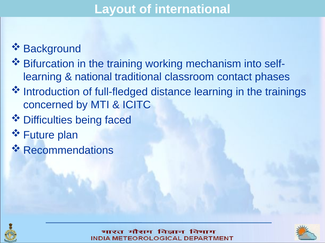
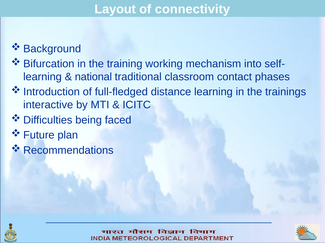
international: international -> connectivity (192, 9)
concerned: concerned -> interactive (48, 105)
